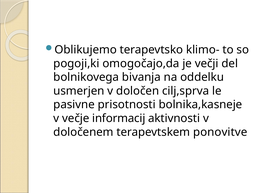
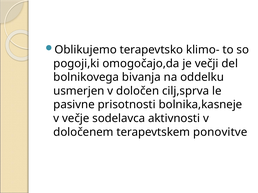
informacij: informacij -> sodelavca (119, 119)
